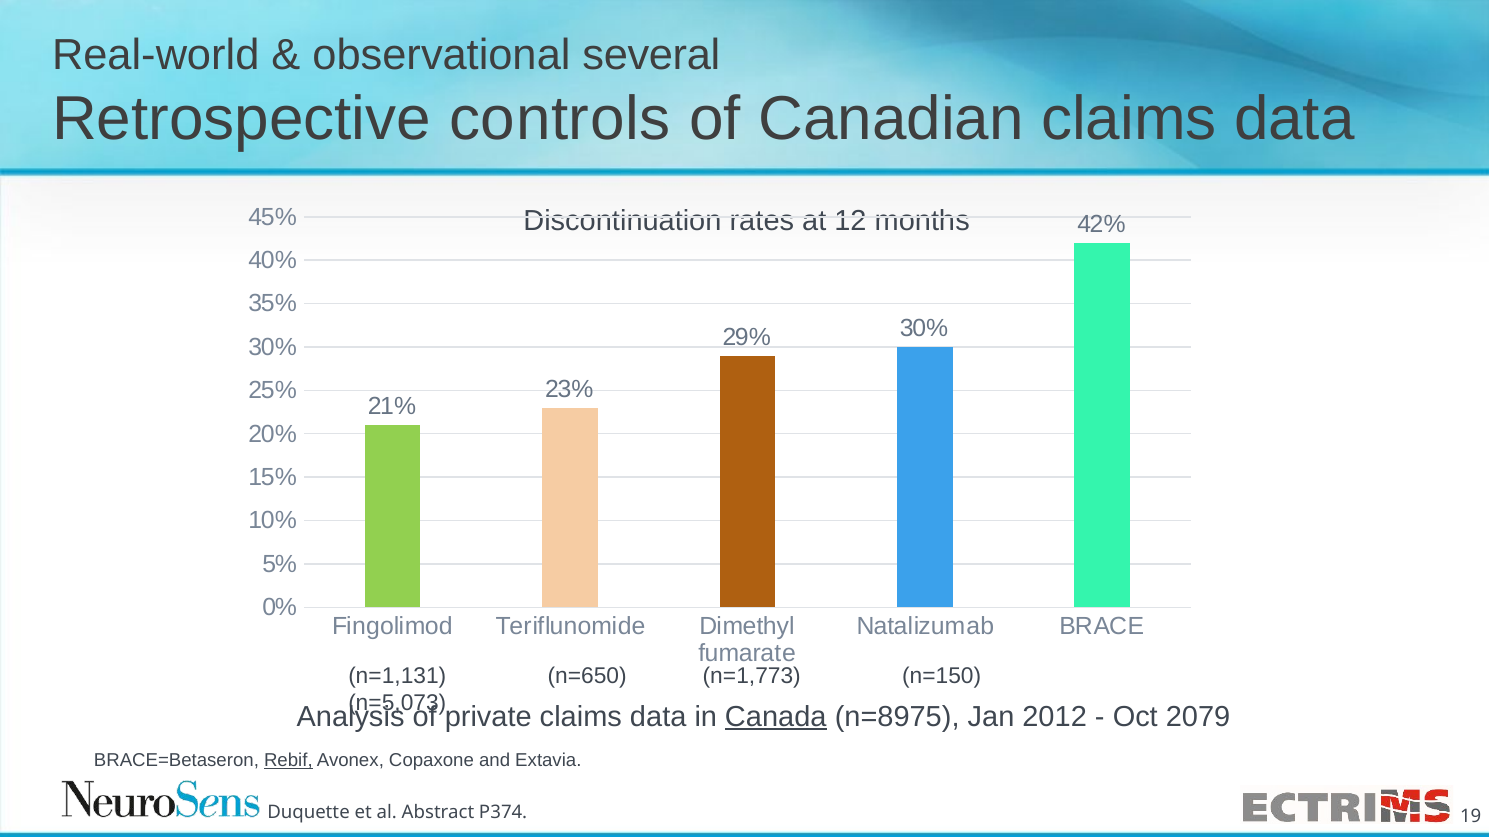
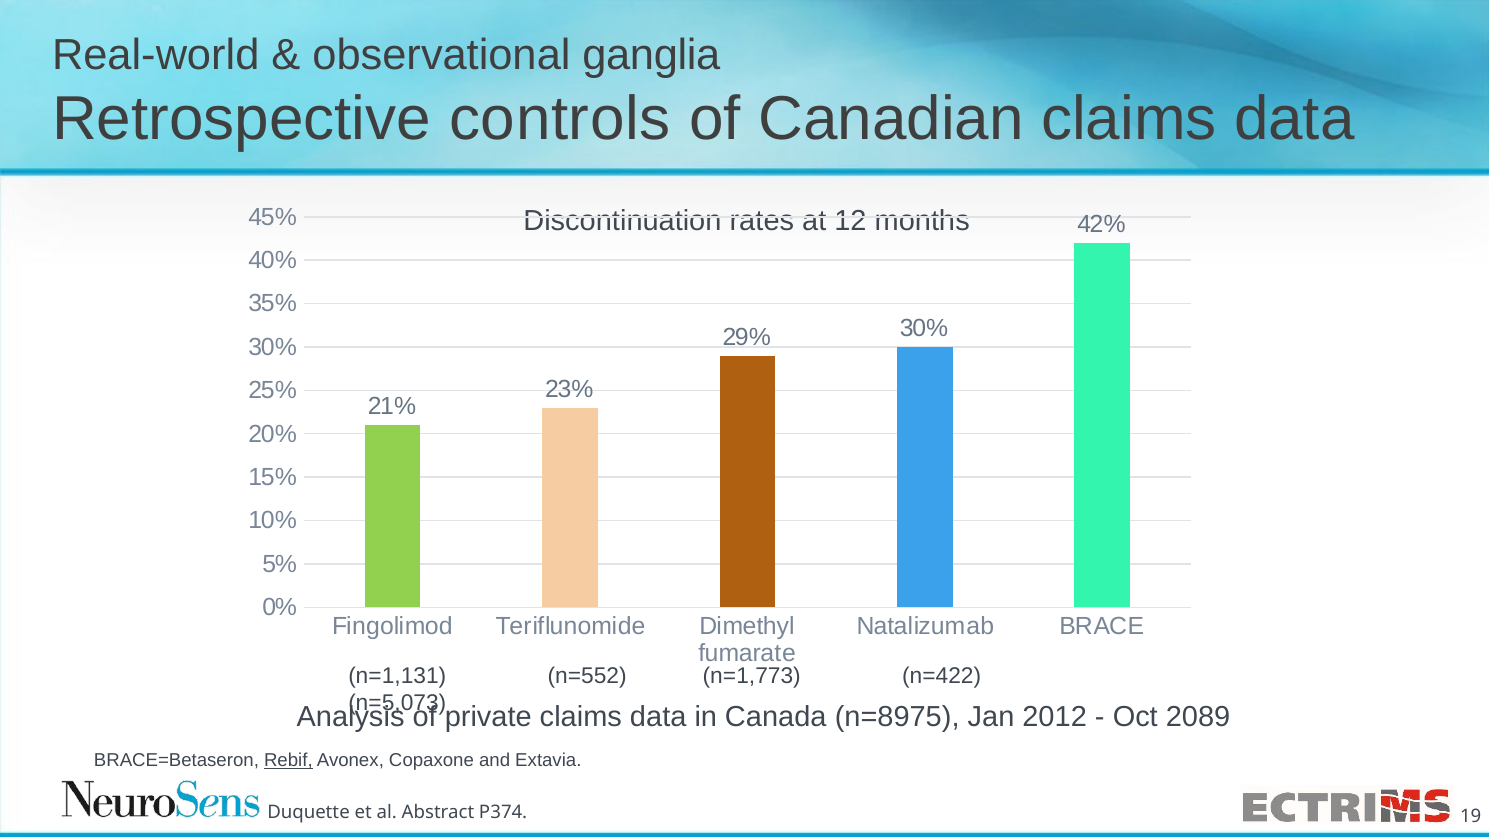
several: several -> ganglia (651, 55)
n=650: n=650 -> n=552 (587, 676)
n=150: n=150 -> n=422 (942, 676)
Canada underline: present -> none (776, 717)
2079: 2079 -> 2089 (1198, 717)
